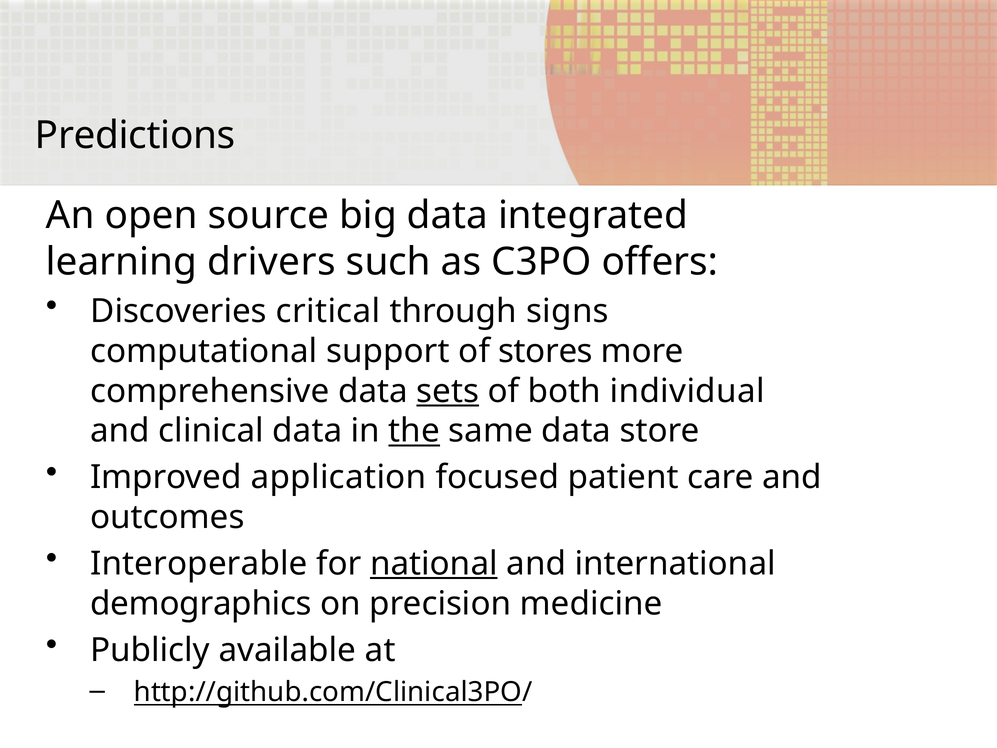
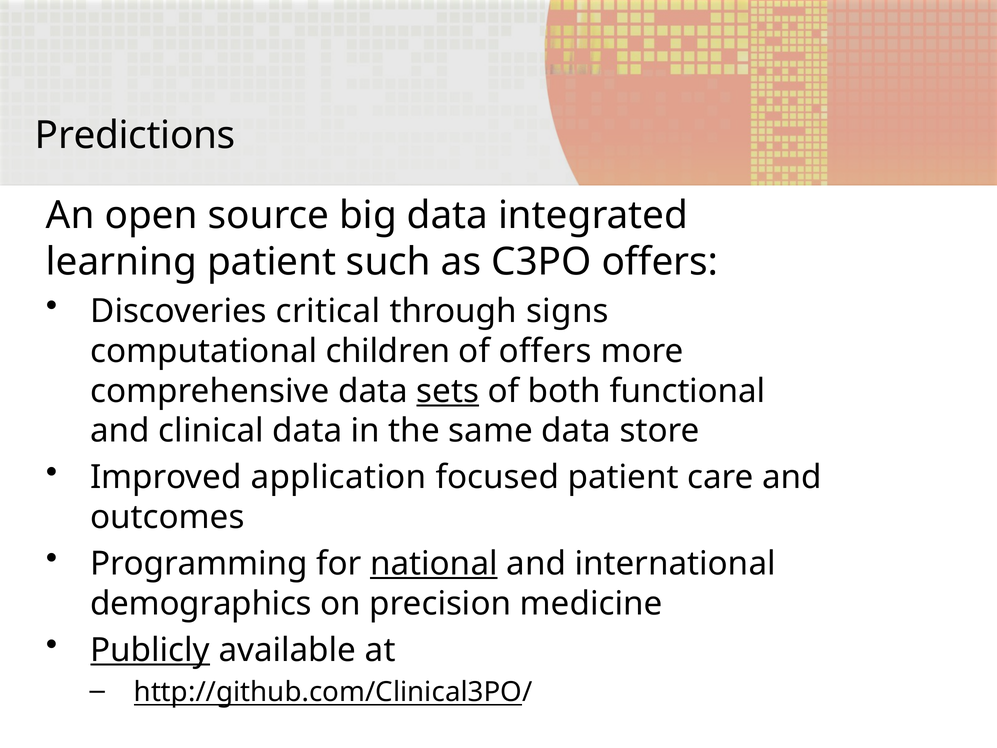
learning drivers: drivers -> patient (272, 262)
support: support -> children (388, 351)
of stores: stores -> offers (545, 351)
individual: individual -> functional (687, 391)
the underline: present -> none (414, 431)
Interoperable: Interoperable -> Programming (199, 564)
Publicly underline: none -> present (150, 650)
